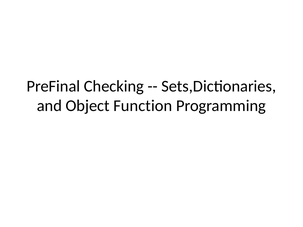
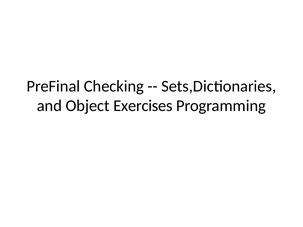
Function: Function -> Exercises (143, 106)
